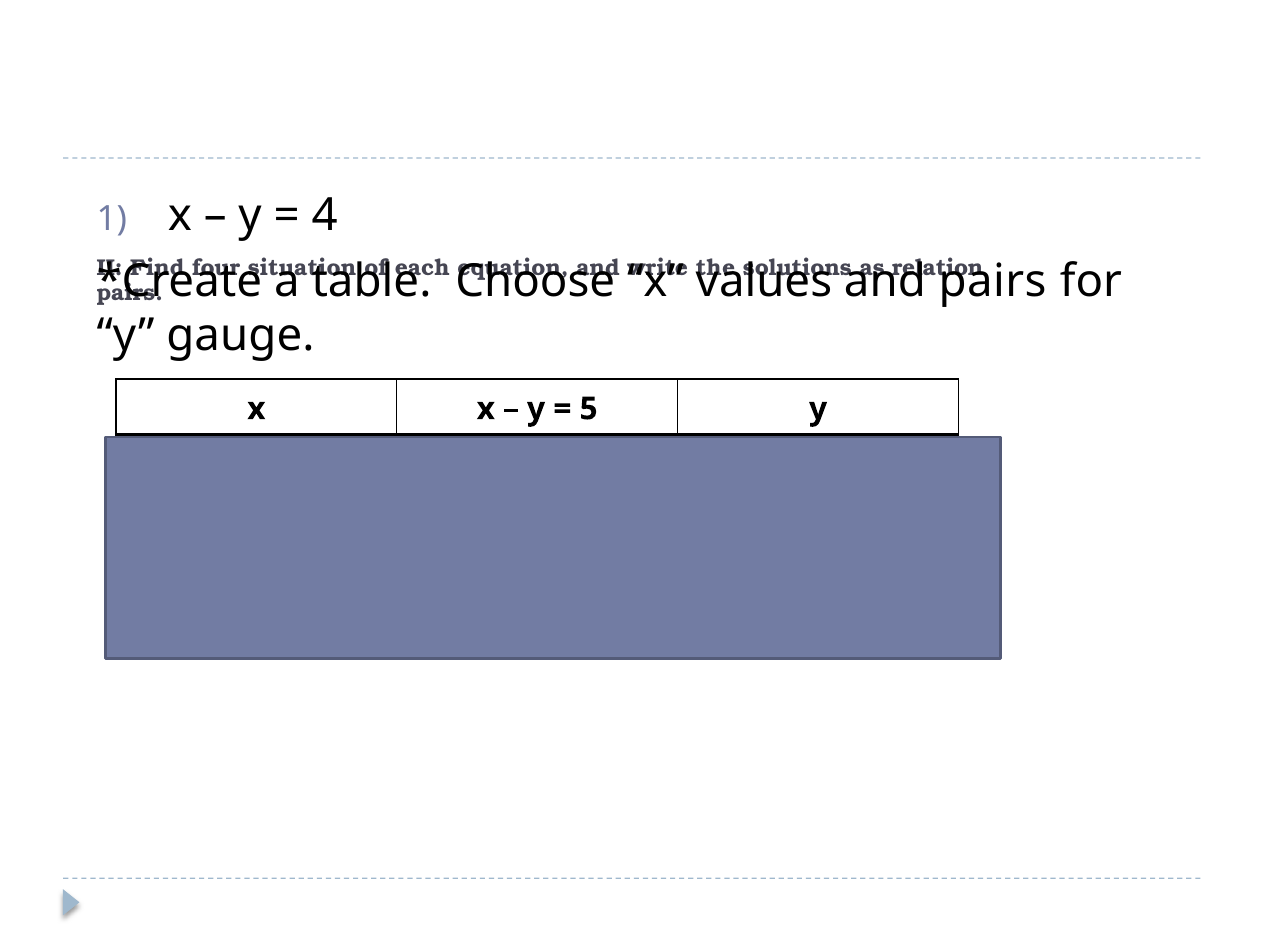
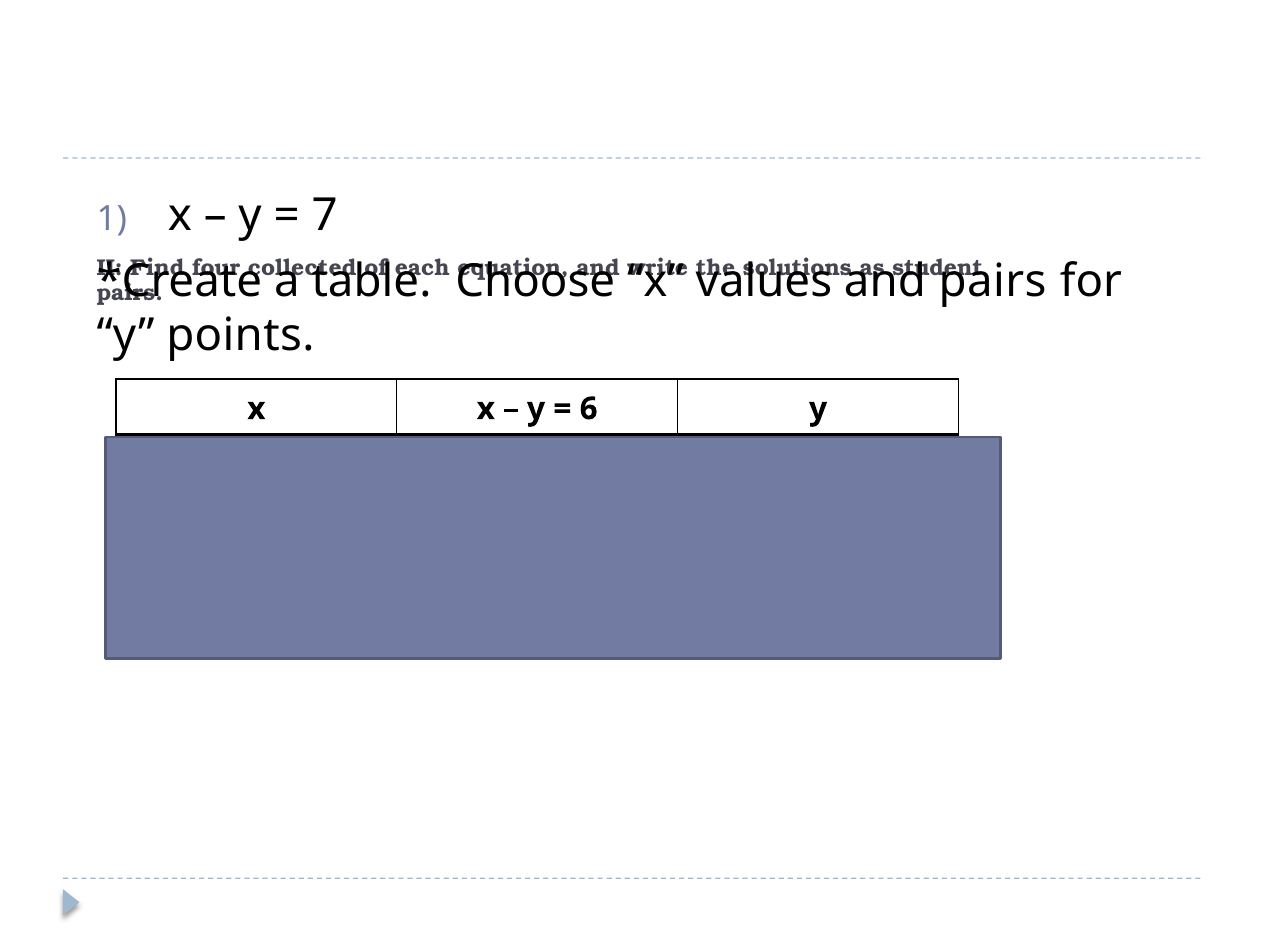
4: 4 -> 7 (325, 216)
situation: situation -> collected (302, 268)
relation: relation -> student (938, 268)
gauge: gauge -> points (240, 336)
5: 5 -> 6 (589, 409)
